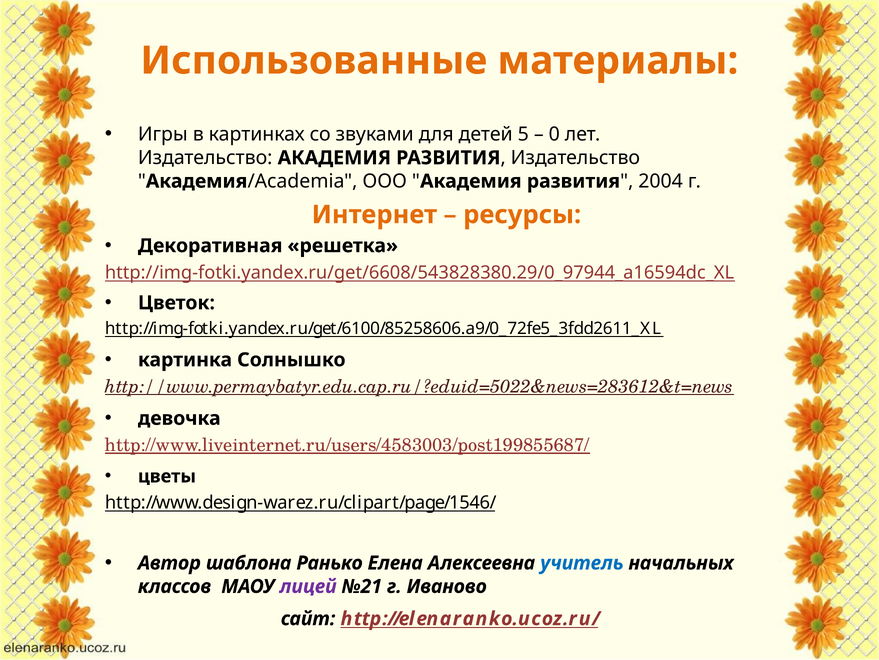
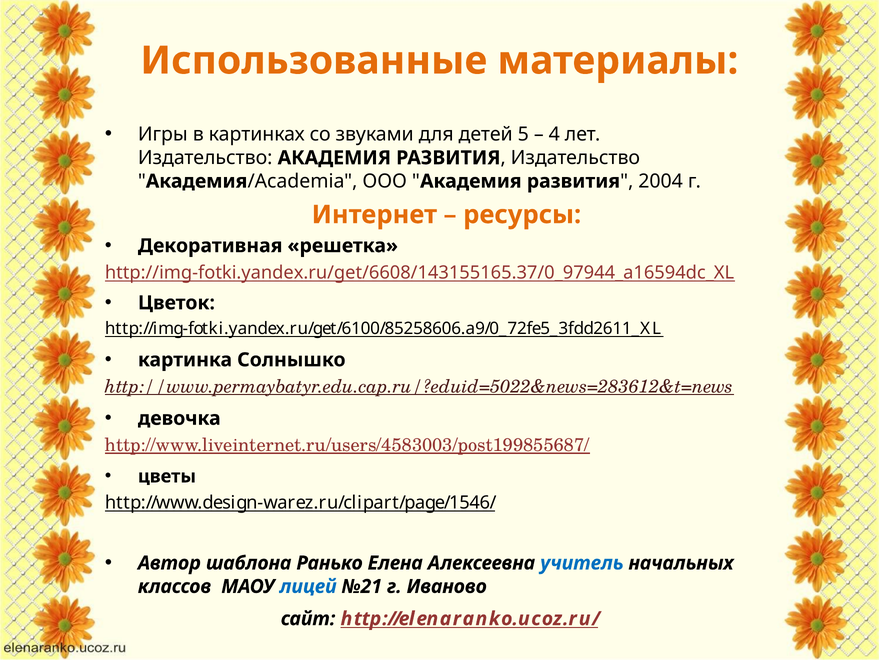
0: 0 -> 4 (554, 134)
http://img-fotki.yandex.ru/get/6608/543828380.29/0_97944_a16594dc_XL: http://img-fotki.yandex.ru/get/6608/543828380.29/0_97944_a16594dc_XL -> http://img-fotki.yandex.ru/get/6608/143155165.37/0_97944_a16594dc_XL (420, 272)
лицей colour: purple -> blue (308, 586)
